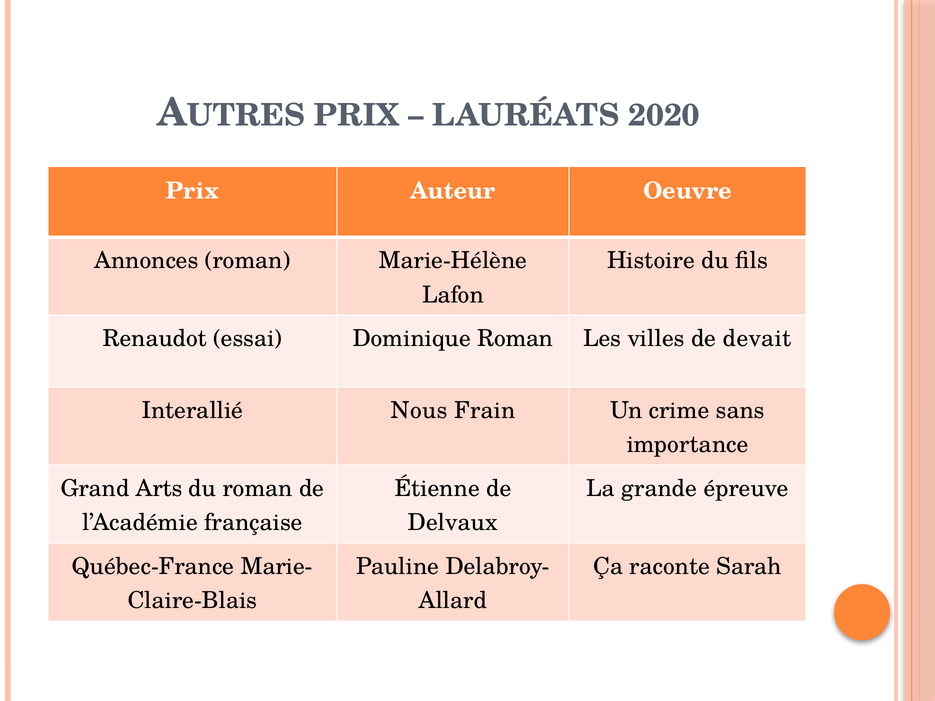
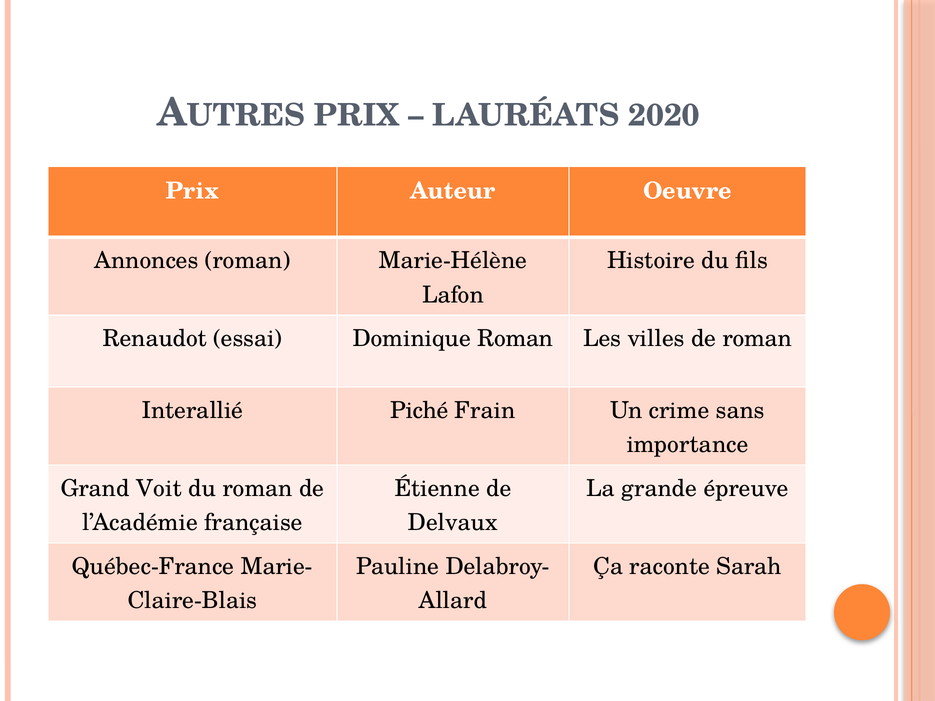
de devait: devait -> roman (757, 339)
Nous: Nous -> Piché (419, 411)
Arts: Arts -> Voit (159, 489)
